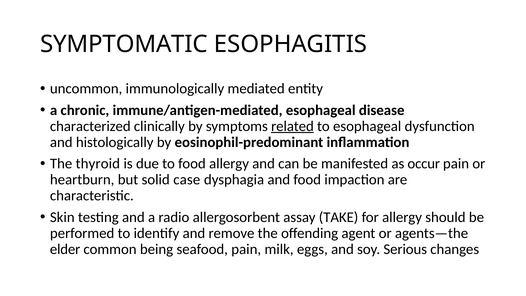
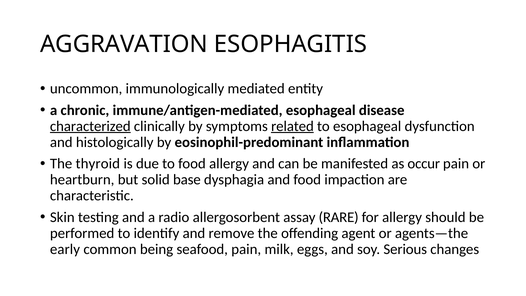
SYMPTOMATIC: SYMPTOMATIC -> AGGRAVATION (124, 44)
characterized underline: none -> present (90, 126)
case: case -> base (187, 180)
TAKE: TAKE -> RARE (339, 217)
elder: elder -> early (65, 249)
